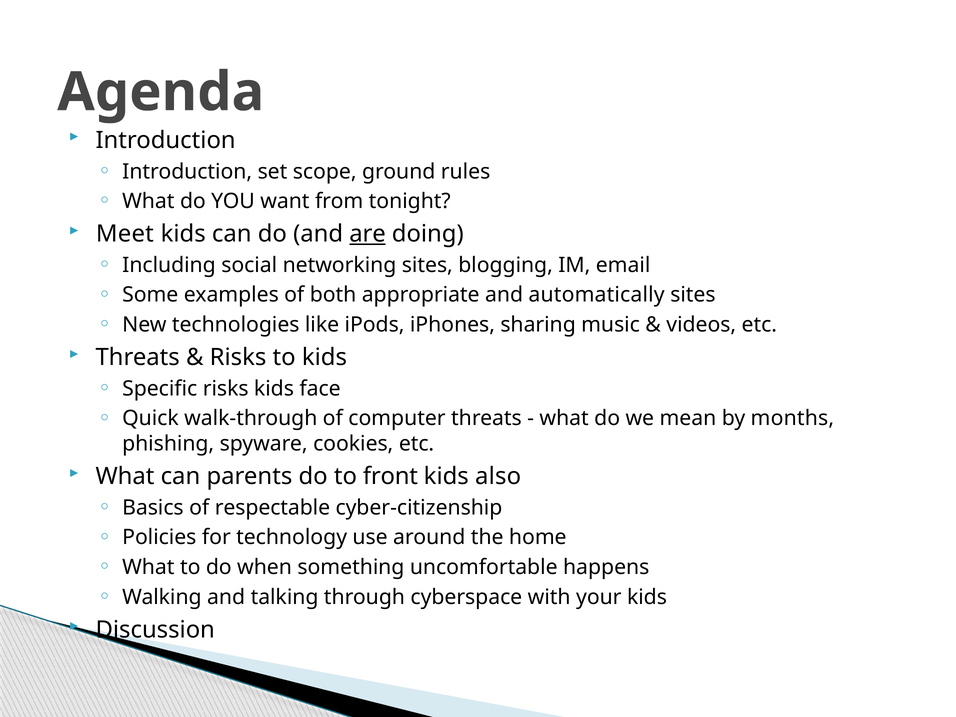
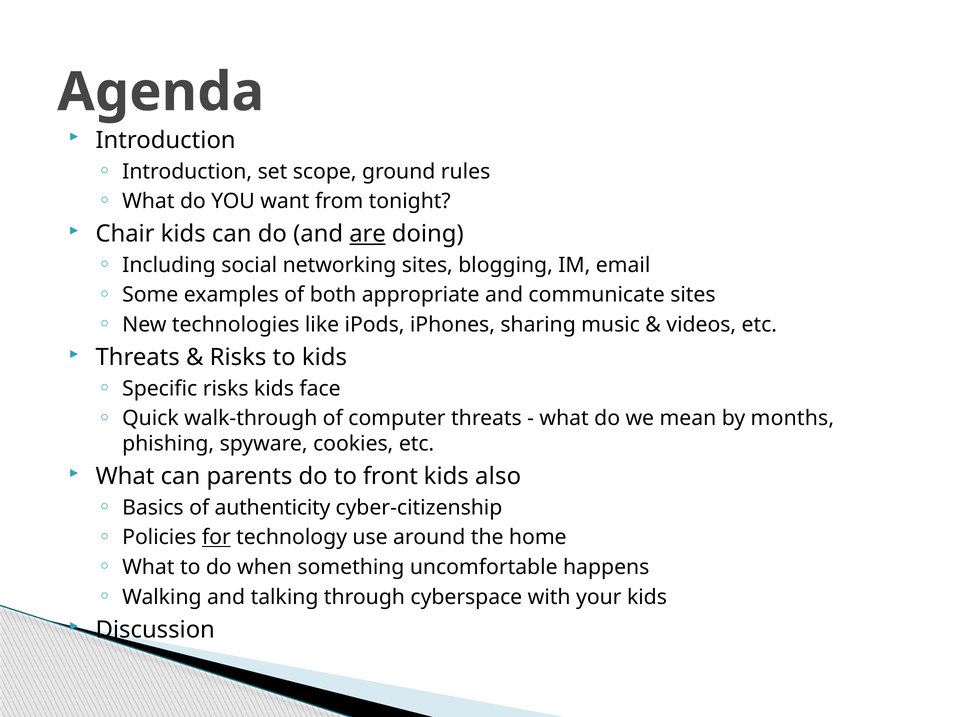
Meet: Meet -> Chair (125, 234)
automatically: automatically -> communicate (597, 295)
respectable: respectable -> authenticity (272, 508)
for underline: none -> present (216, 537)
